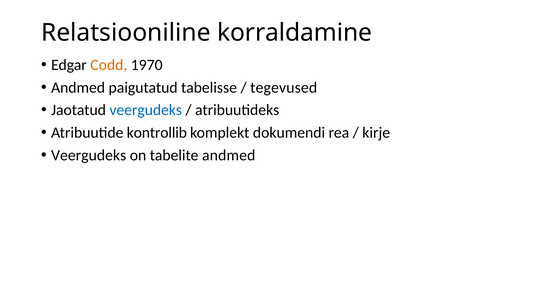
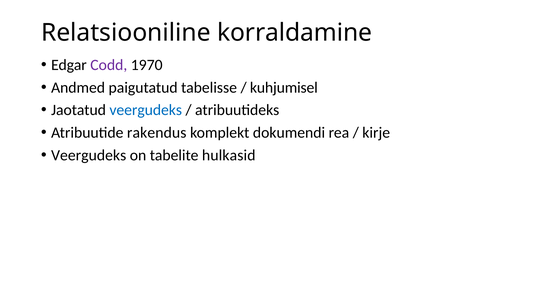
Codd colour: orange -> purple (109, 65)
tegevused: tegevused -> kuhjumisel (284, 87)
kontrollib: kontrollib -> rakendus (157, 133)
tabelite andmed: andmed -> hulkasid (229, 155)
